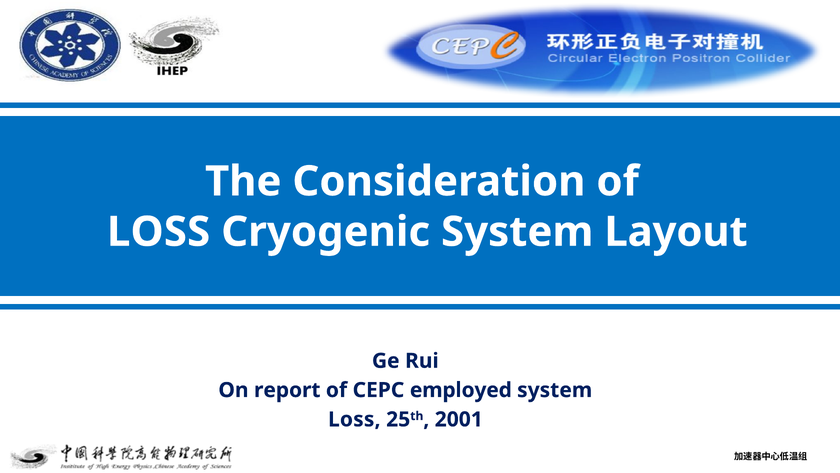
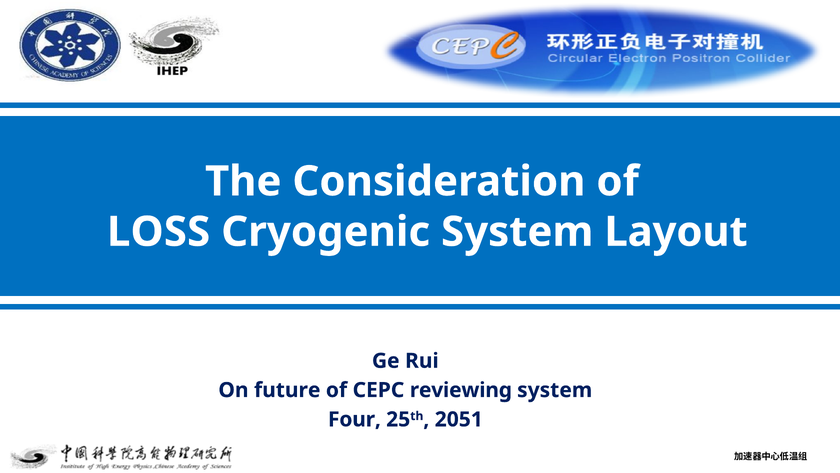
report: report -> future (287, 390)
employed: employed -> reviewing (461, 390)
Loss: Loss -> Four (354, 419)
2001: 2001 -> 2051 (459, 419)
